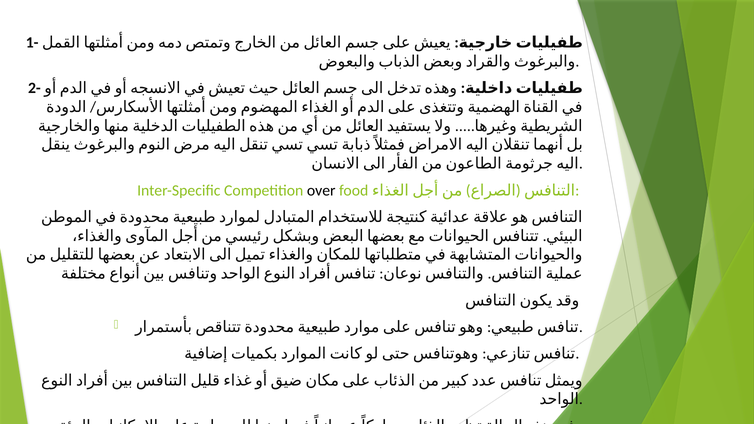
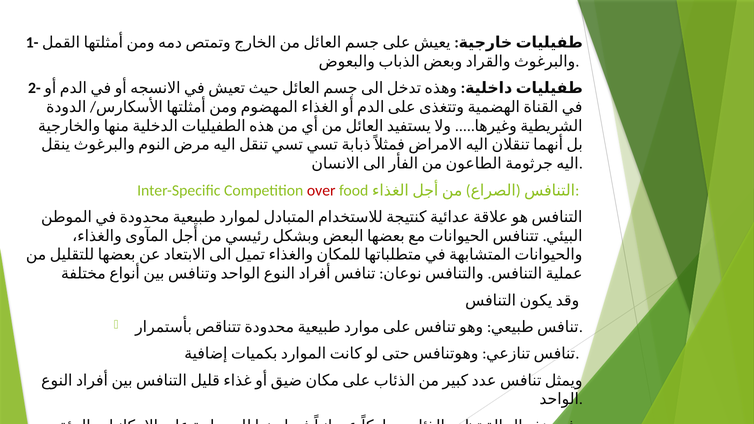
over colour: black -> red (321, 190)
